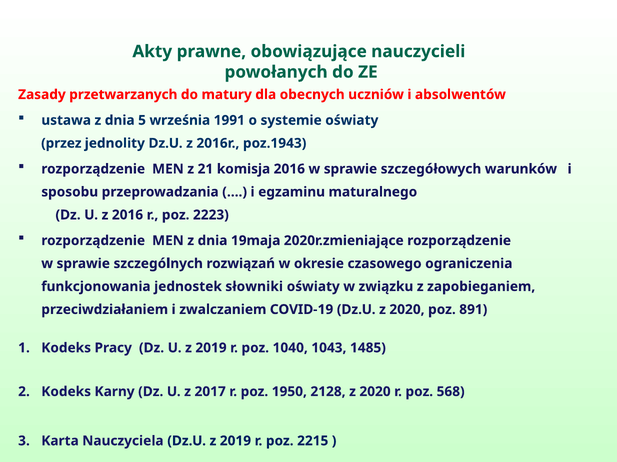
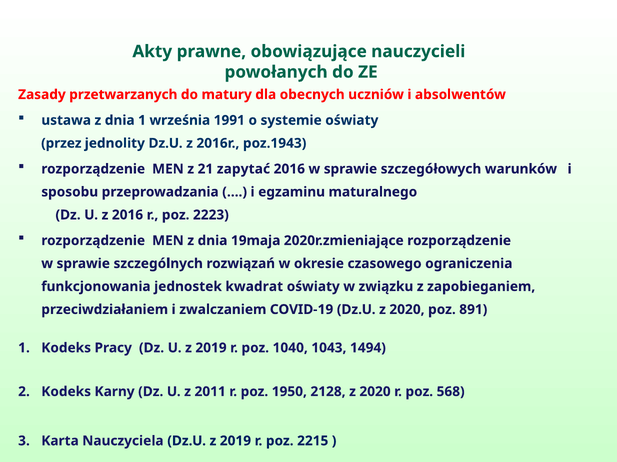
dnia 5: 5 -> 1 (142, 120)
komisja: komisja -> zapytać (243, 169)
słowniki: słowniki -> kwadrat (254, 287)
1485: 1485 -> 1494 (368, 348)
2017: 2017 -> 2011 (210, 392)
